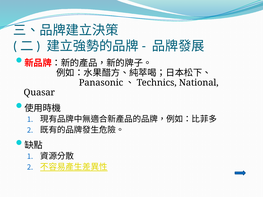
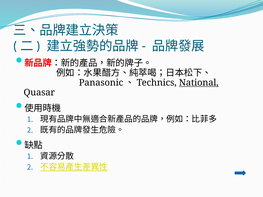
National underline: none -> present (199, 83)
